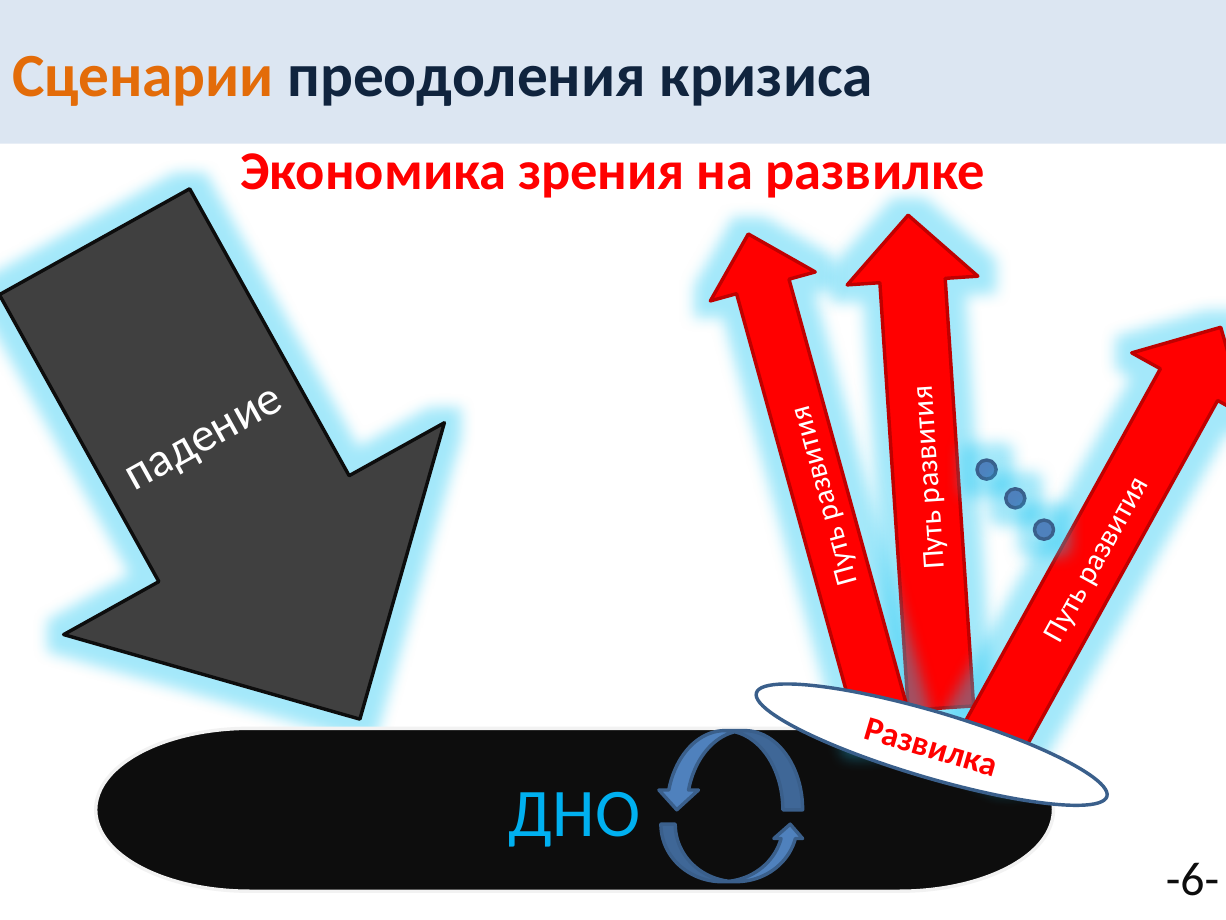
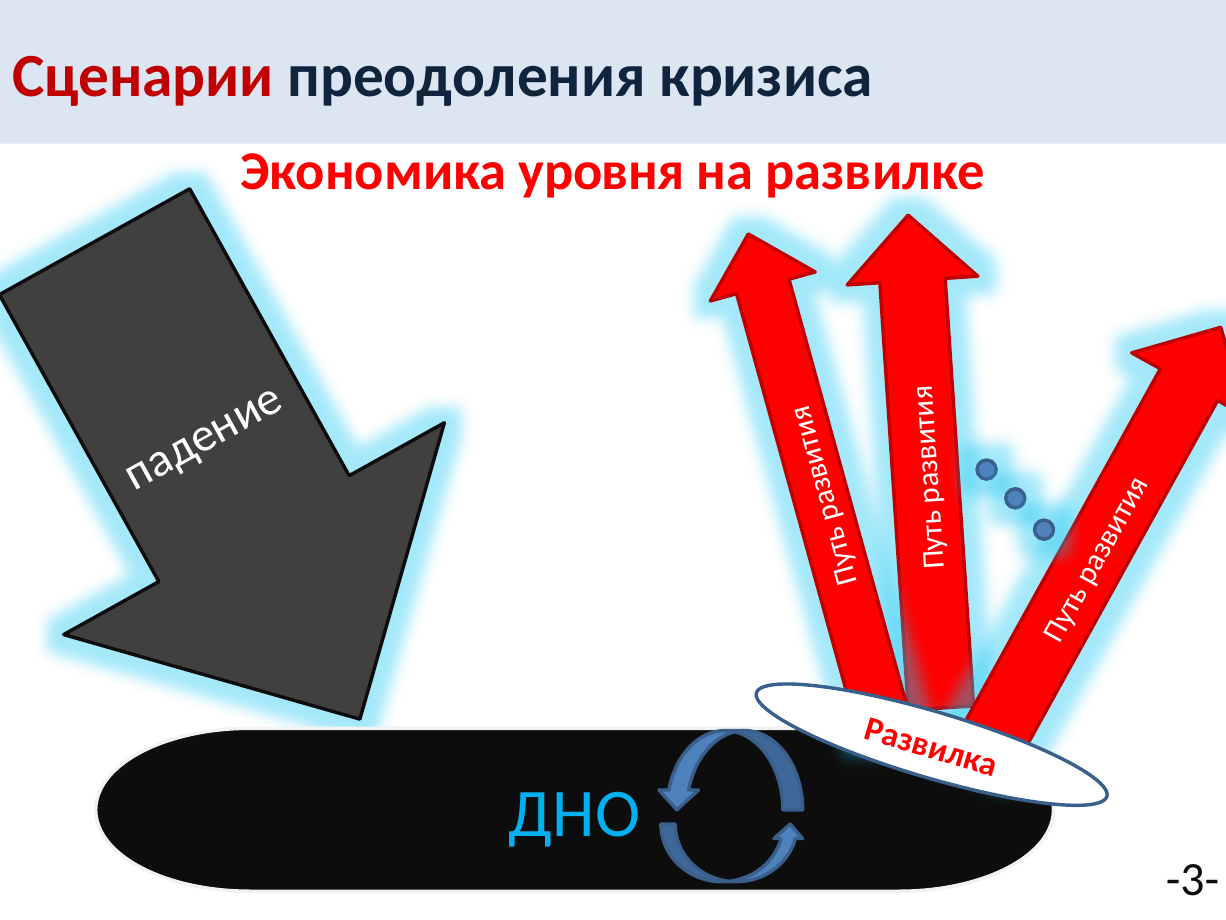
Сценарии colour: orange -> red (143, 76)
зрения: зрения -> уровня (602, 171)
-6-: -6- -> -3- (1192, 880)
